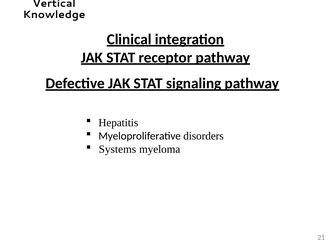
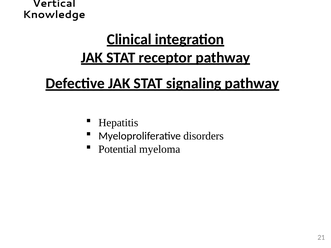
Systems: Systems -> Potential (118, 149)
